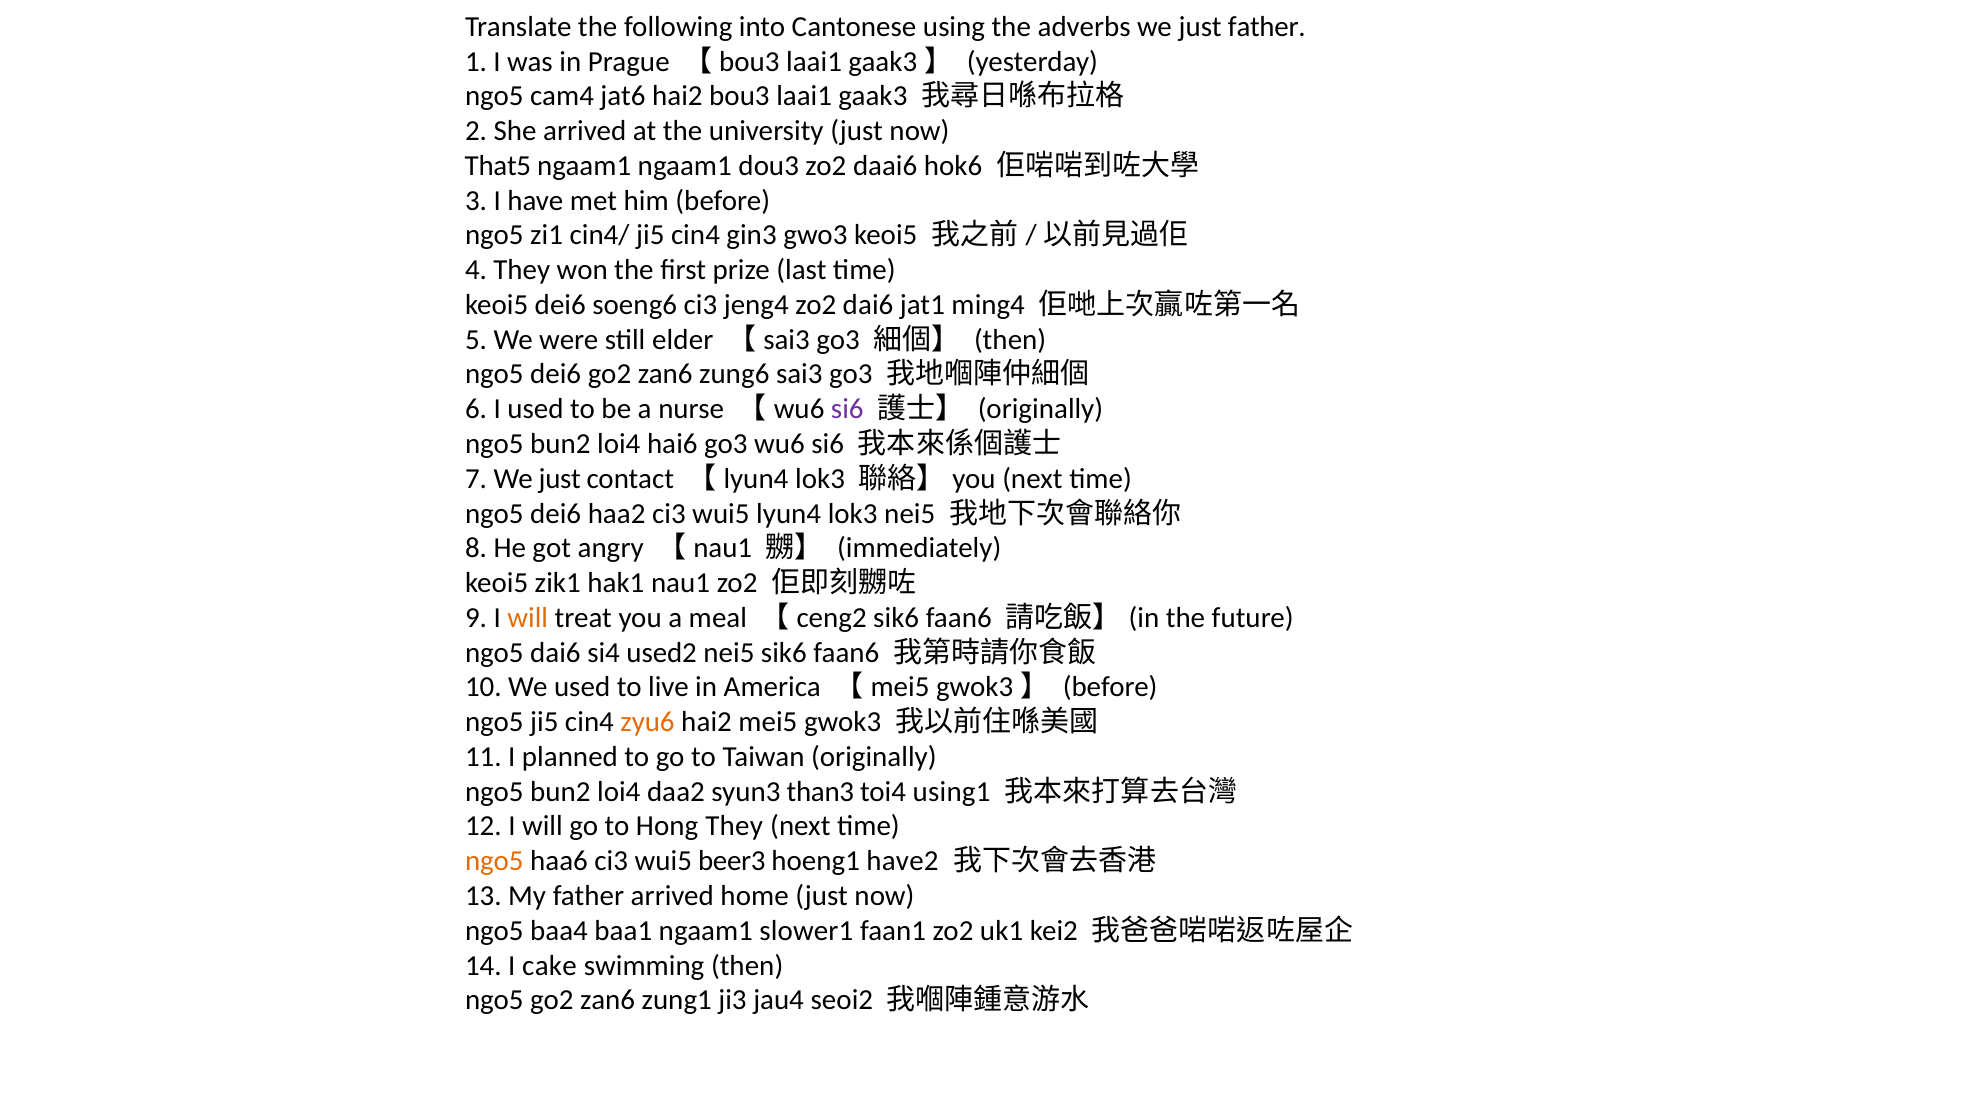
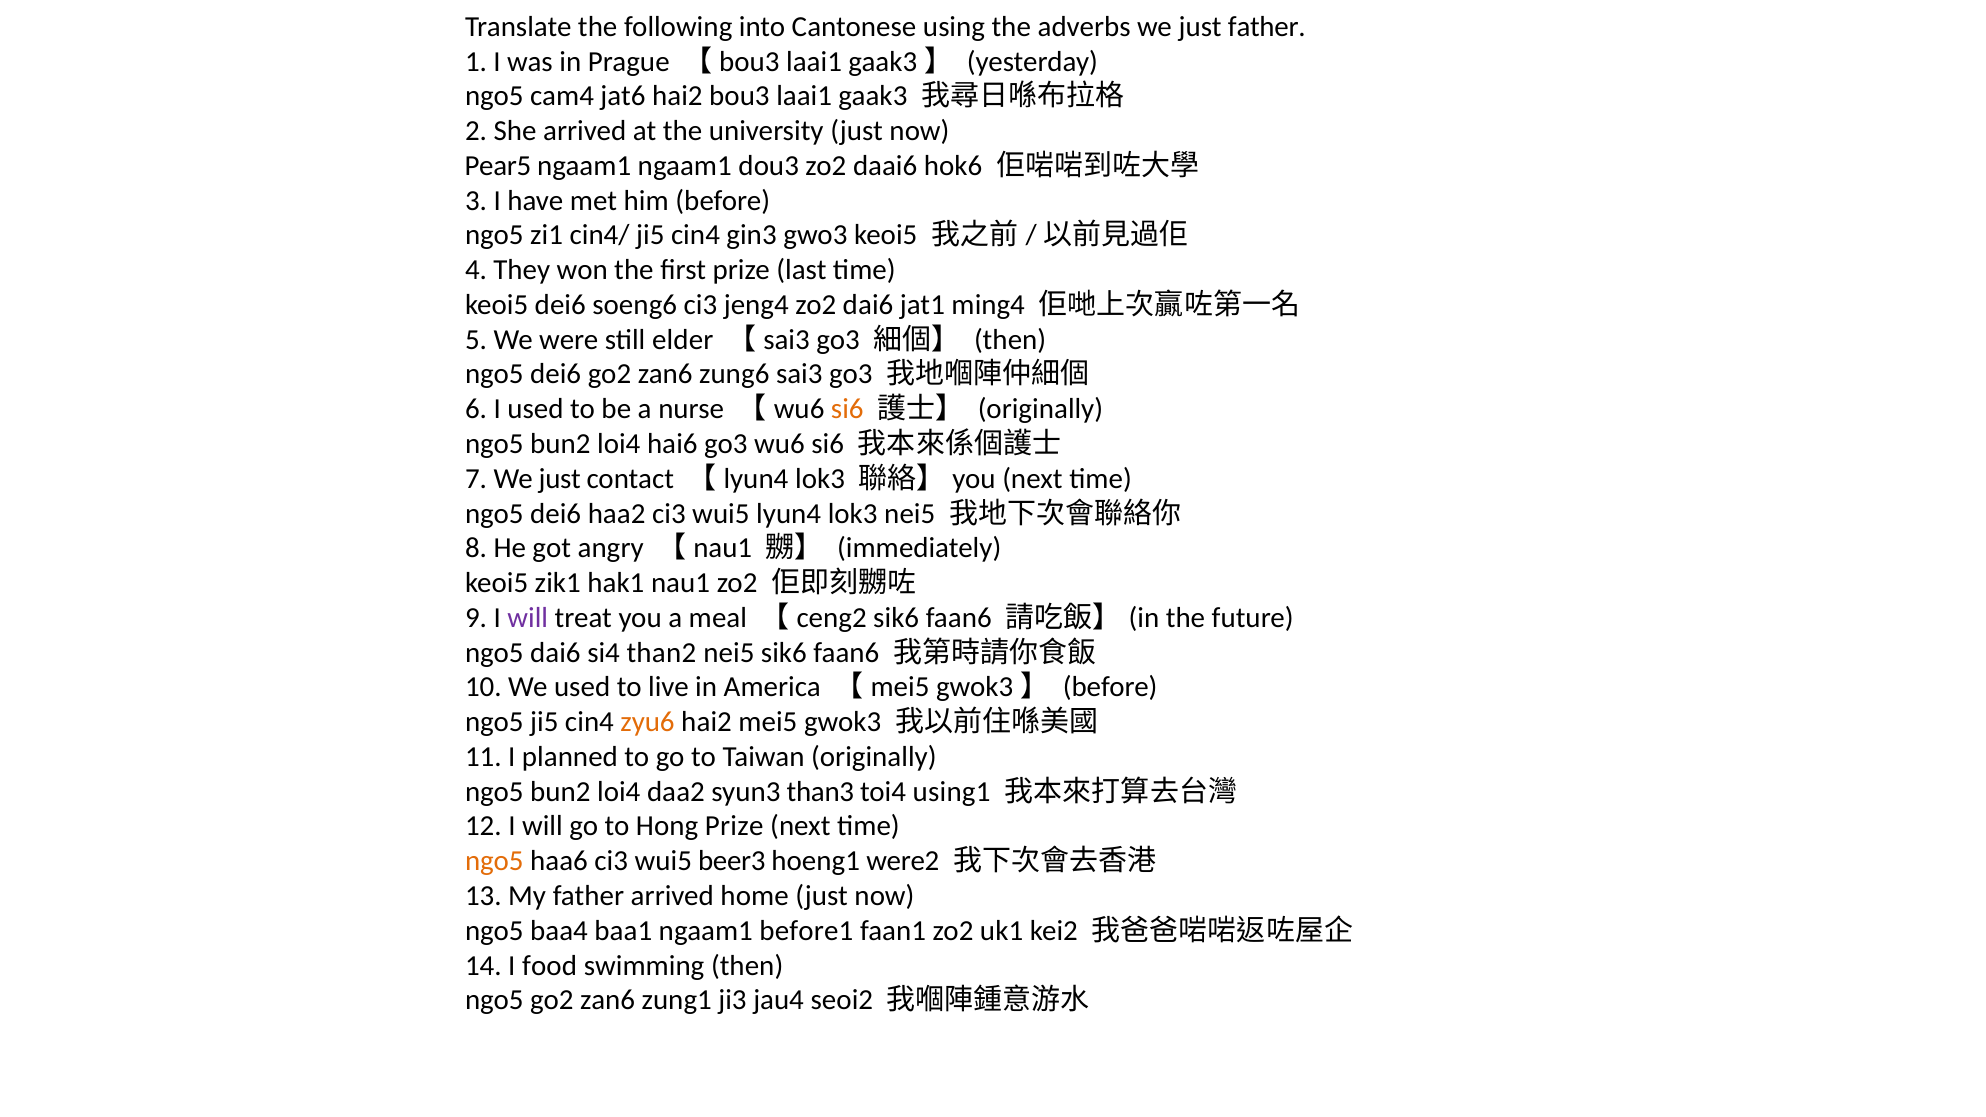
That5: That5 -> Pear5 (498, 166)
si6 colour: purple -> orange (847, 409)
will colour: orange -> purple (528, 618)
used2: used2 -> than2 (661, 653)
Hong They: They -> Prize (734, 826)
have2: have2 -> were2 (903, 861)
slower1: slower1 -> before1 (806, 931)
cake: cake -> food (550, 966)
